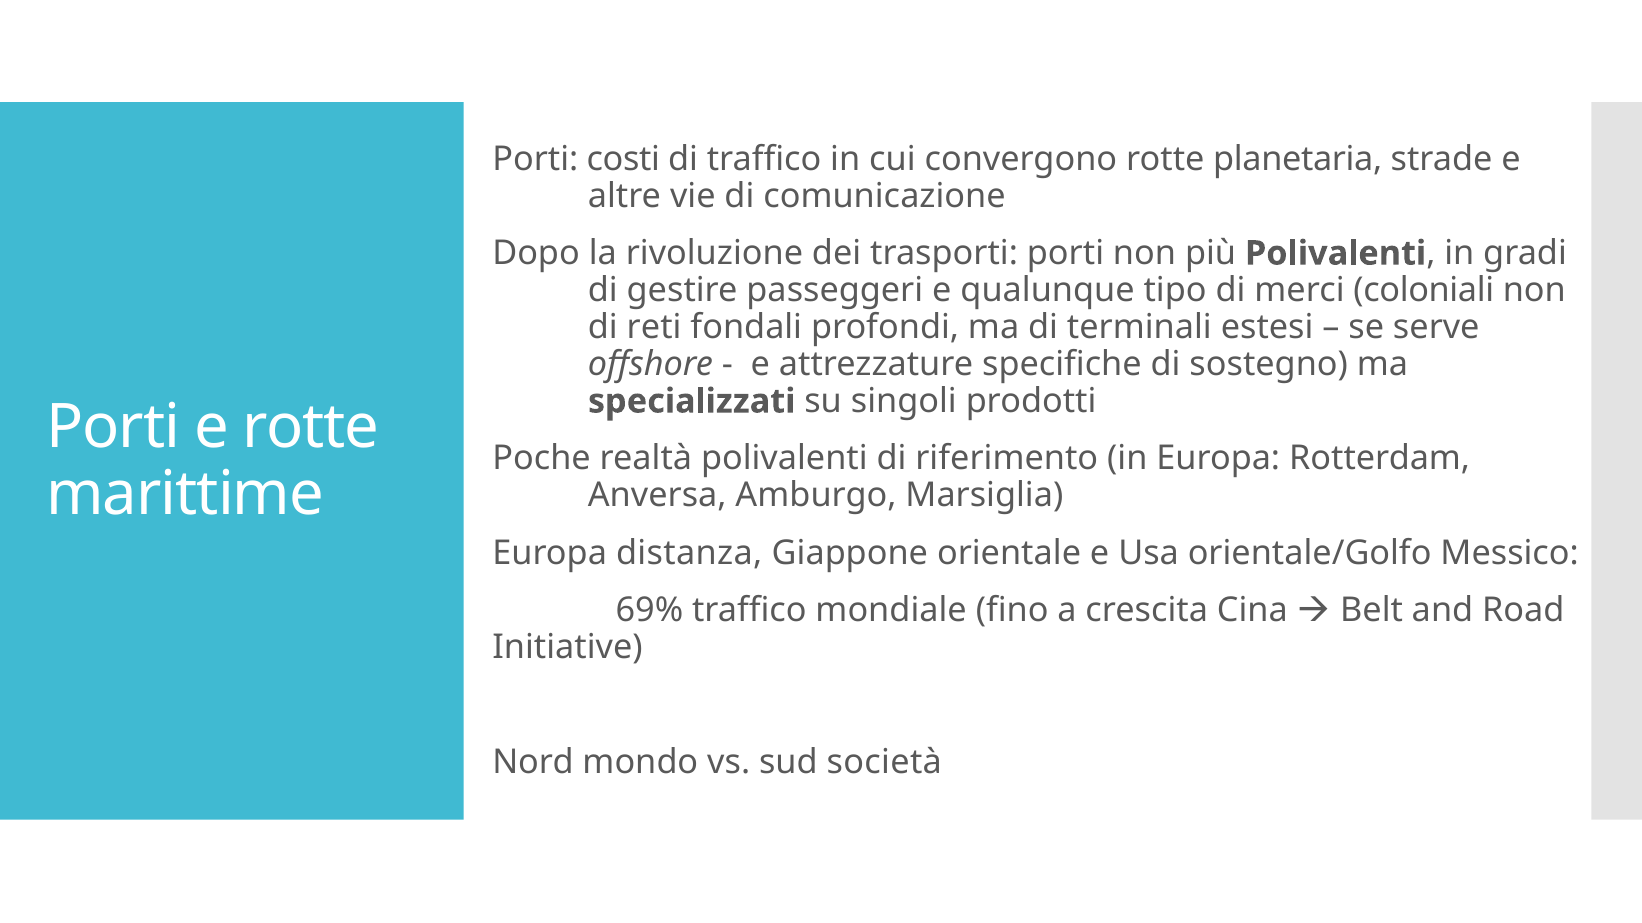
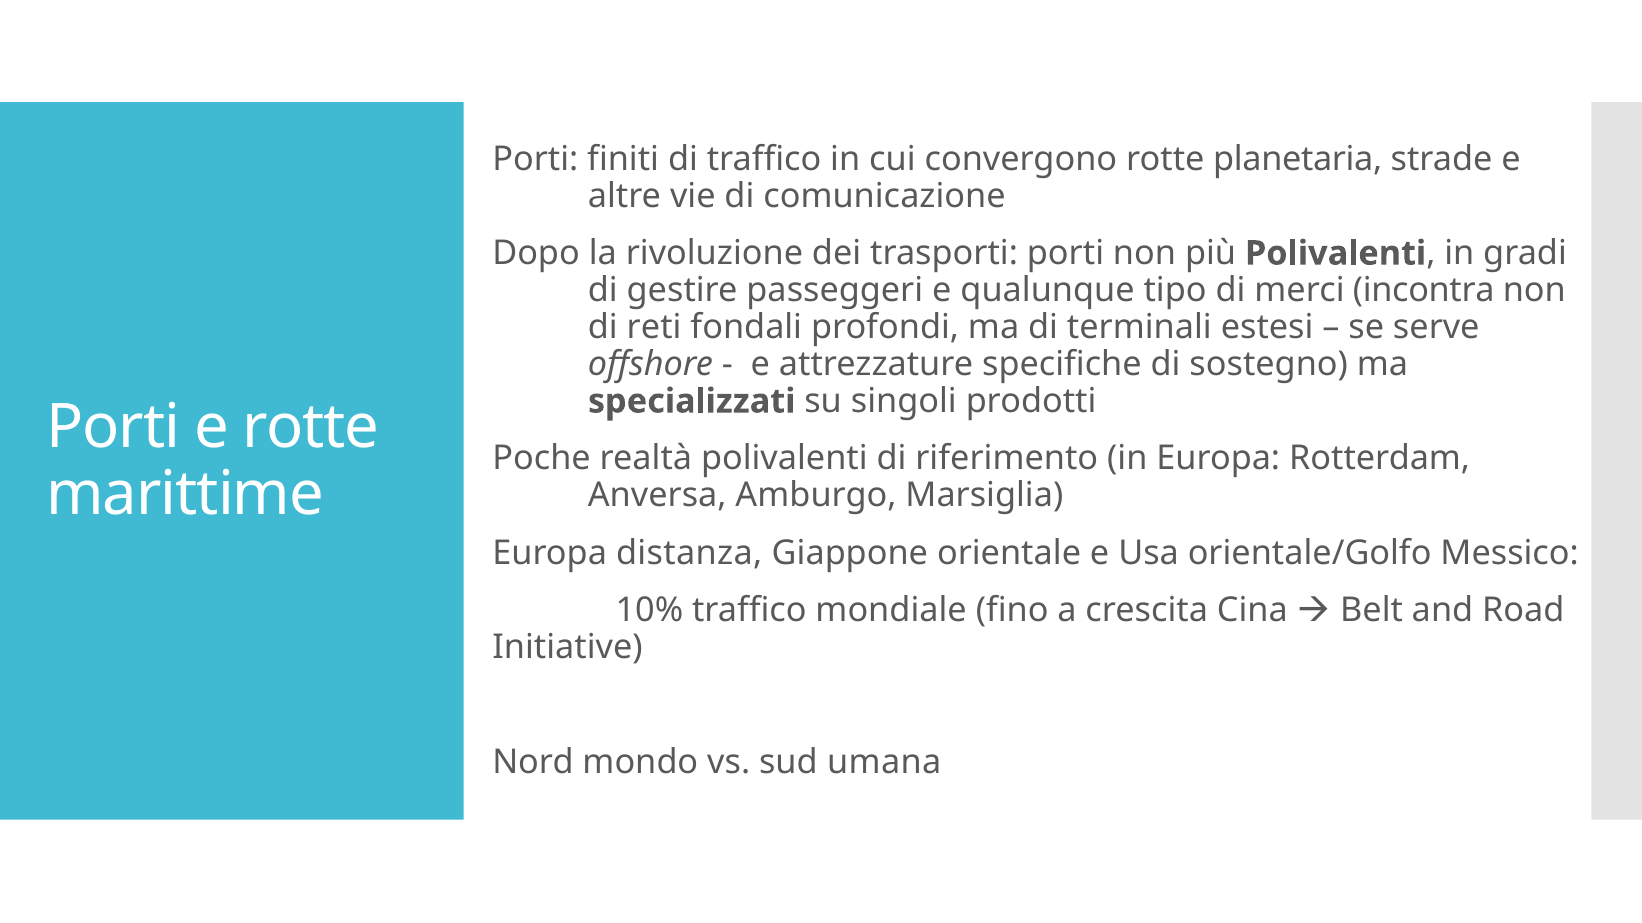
costi: costi -> finiti (623, 159)
coloniali: coloniali -> incontra (1424, 291)
69%: 69% -> 10% (649, 611)
società: società -> umana (884, 763)
